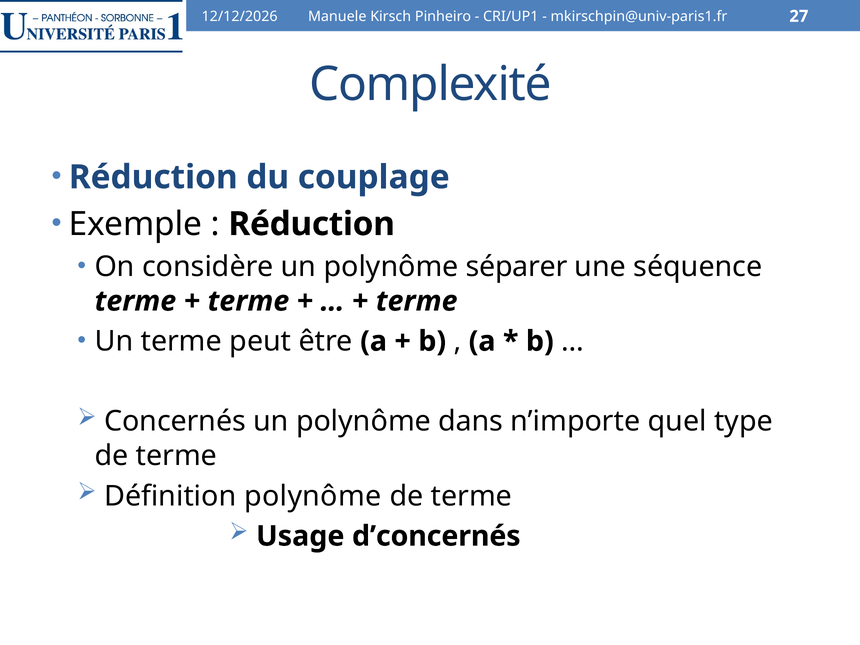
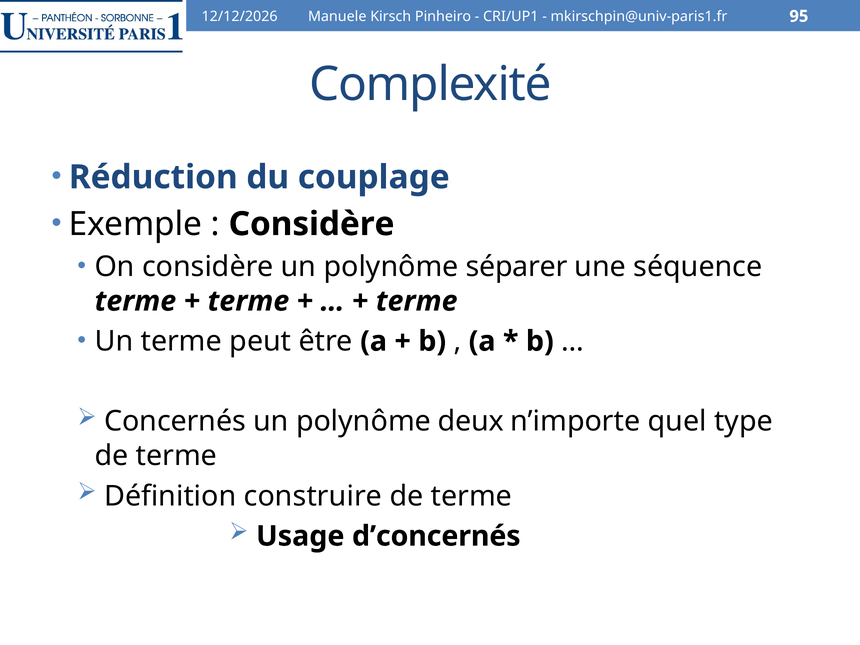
27: 27 -> 95 (799, 16)
Réduction: Réduction -> Considère (312, 224)
dans: dans -> deux (471, 422)
Définition polynôme: polynôme -> construire (313, 496)
